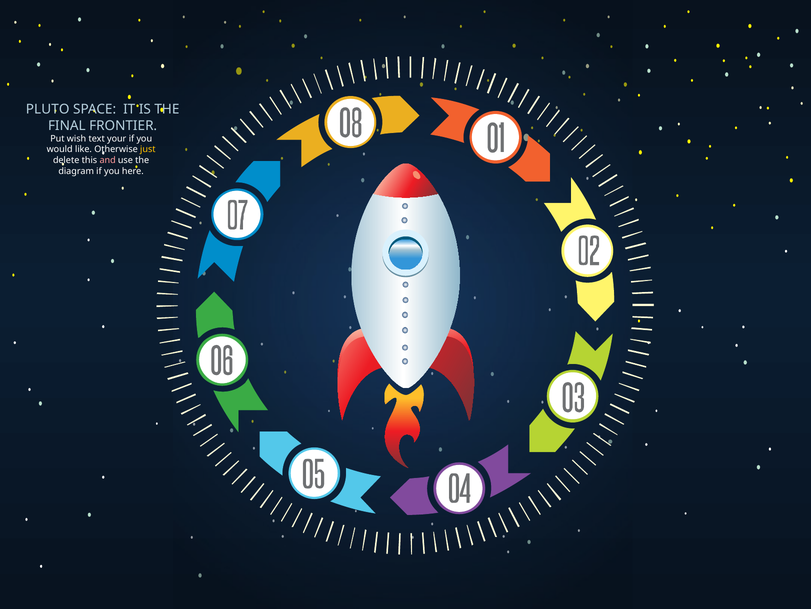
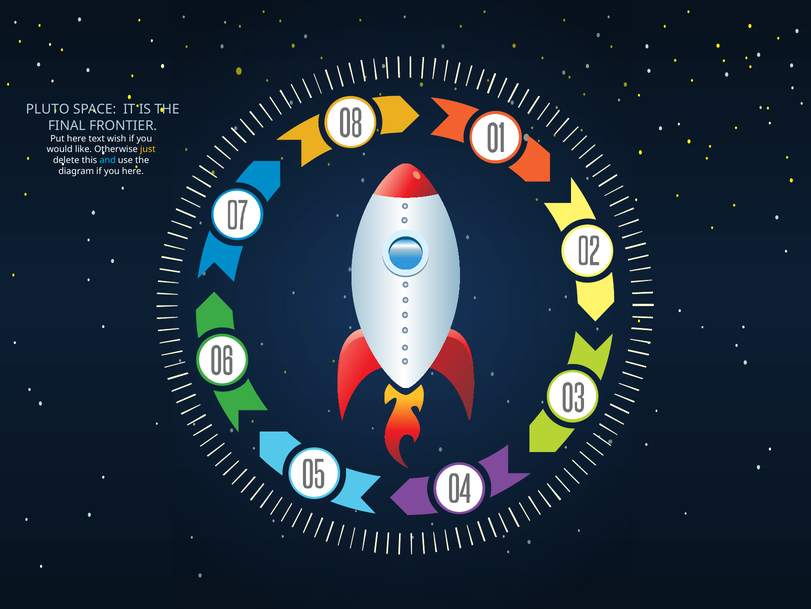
Put wish: wish -> here (77, 138)
your: your -> wish (117, 138)
and colour: pink -> light blue (108, 160)
